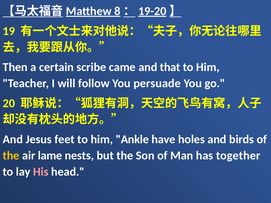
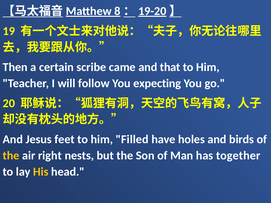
persuade: persuade -> expecting (157, 83)
Ankle: Ankle -> Filled (132, 140)
lame: lame -> right (50, 156)
His colour: pink -> yellow (41, 172)
